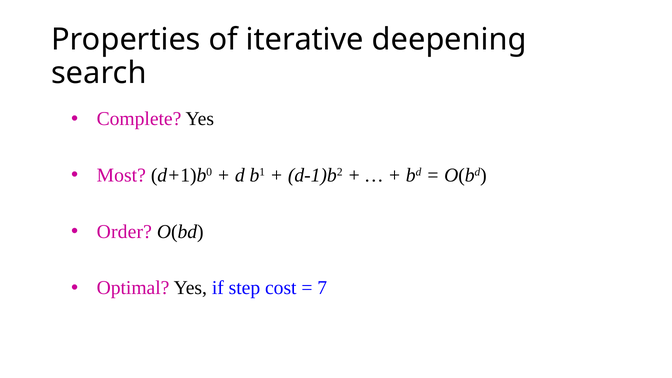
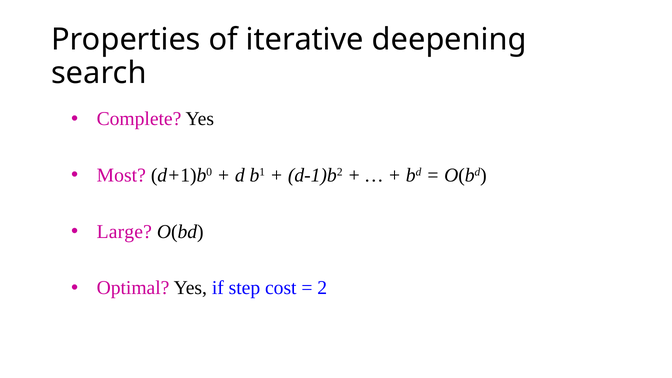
Order: Order -> Large (124, 232)
7: 7 -> 2 (322, 288)
